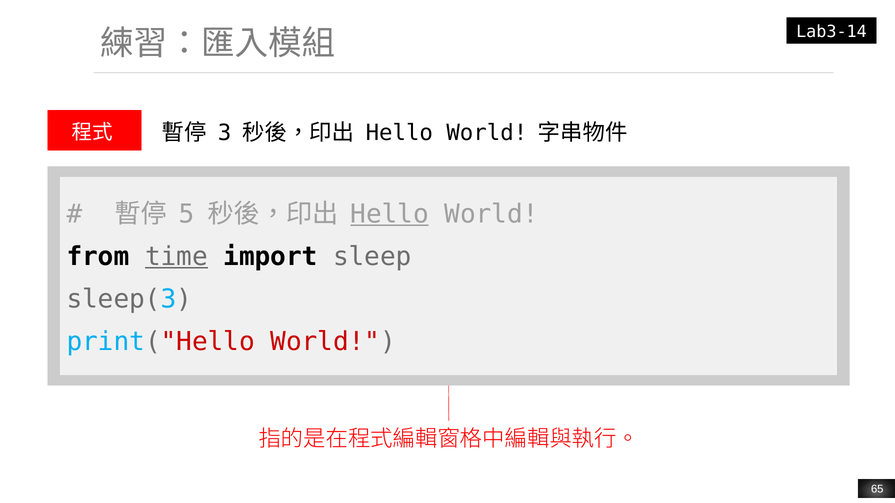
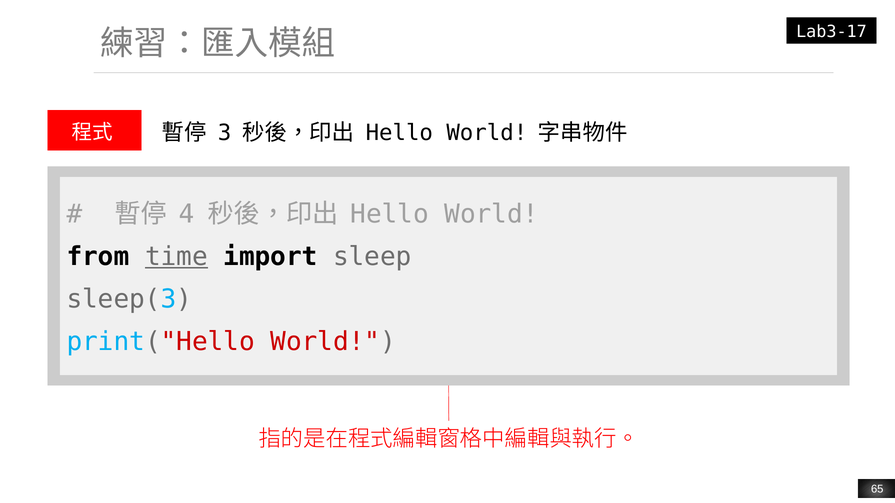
Lab3-14: Lab3-14 -> Lab3-17 (831, 32)
5: 5 -> 4 (187, 214)
Hello underline: present -> none (390, 214)
